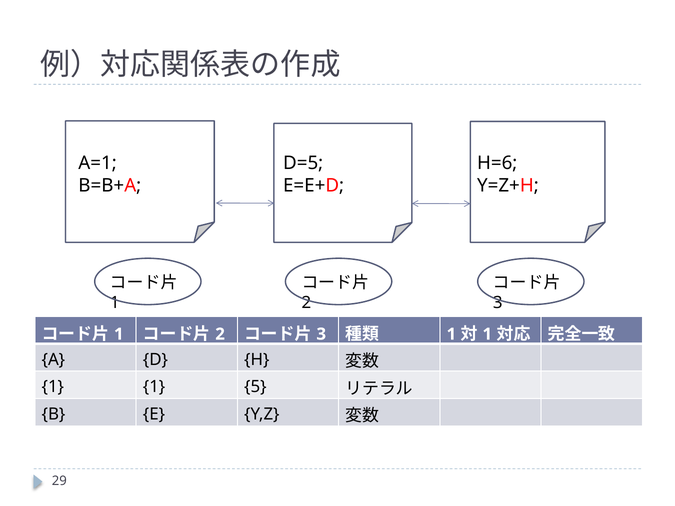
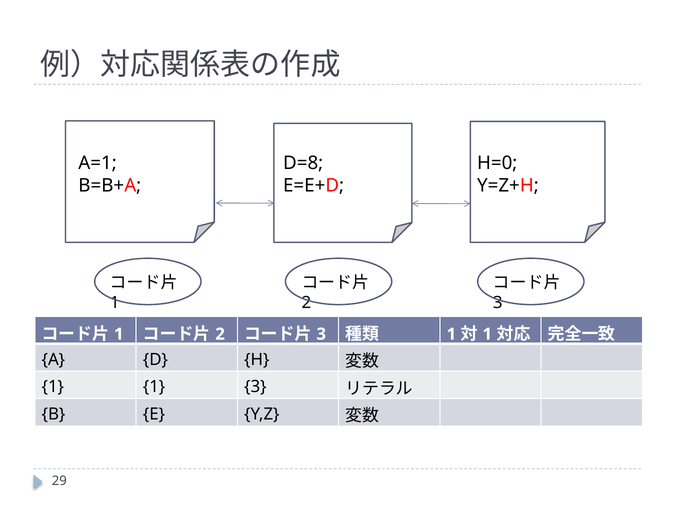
D=5: D=5 -> D=8 (303, 163)
H=6: H=6 -> H=0 (497, 163)
1 5: 5 -> 3 (255, 387)
